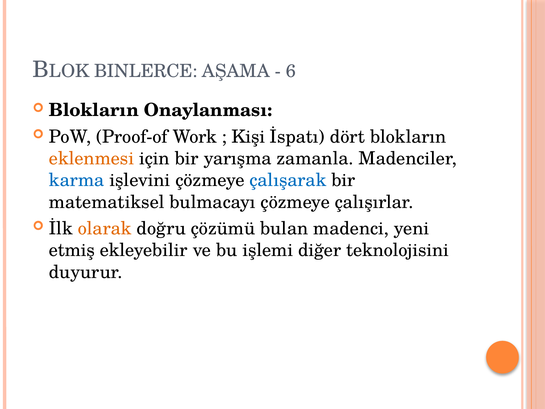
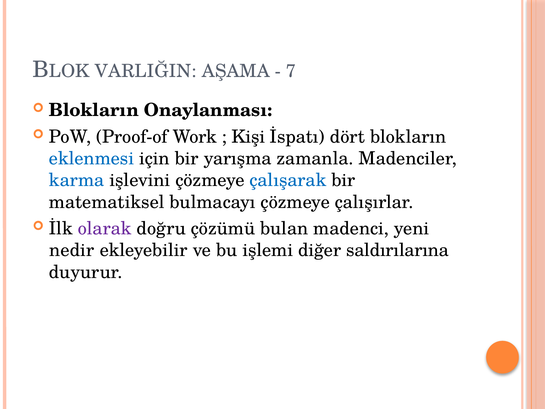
BINLERCE: BINLERCE -> VARLIĞIN (146, 71)
6: 6 -> 7 (291, 71)
eklenmesi colour: orange -> blue (92, 158)
olarak colour: orange -> purple (105, 228)
etmiş: etmiş -> nedir (72, 250)
teknolojisini: teknolojisini -> saldırılarına (398, 250)
